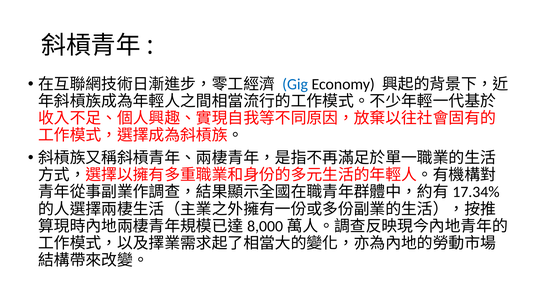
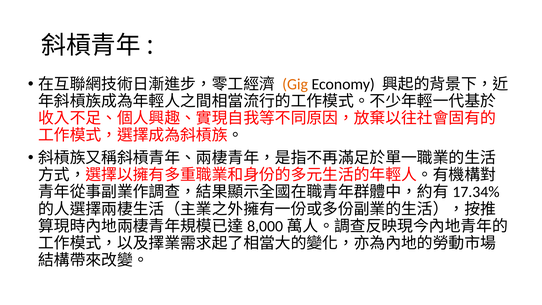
Gig colour: blue -> orange (295, 84)
